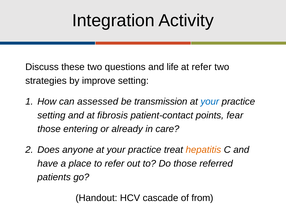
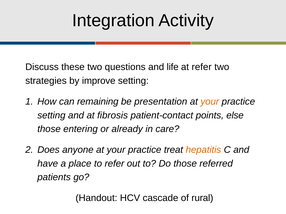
assessed: assessed -> remaining (98, 102)
transmission: transmission -> presentation (161, 102)
your colour: blue -> orange (210, 102)
fear: fear -> else (235, 116)
from: from -> rural (202, 198)
